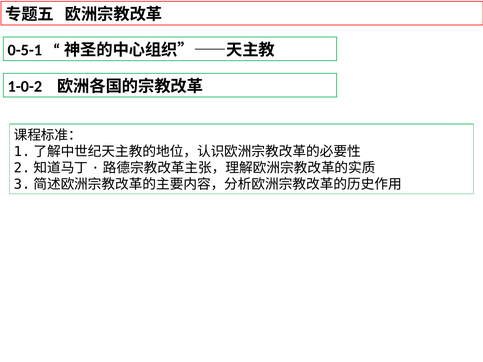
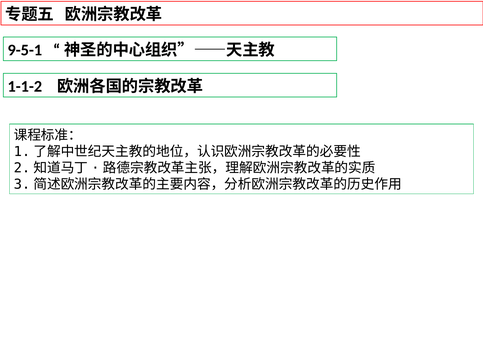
0-5-1: 0-5-1 -> 9-5-1 (25, 50)
1-0-2: 1-0-2 -> 1-1-2 (25, 87)
